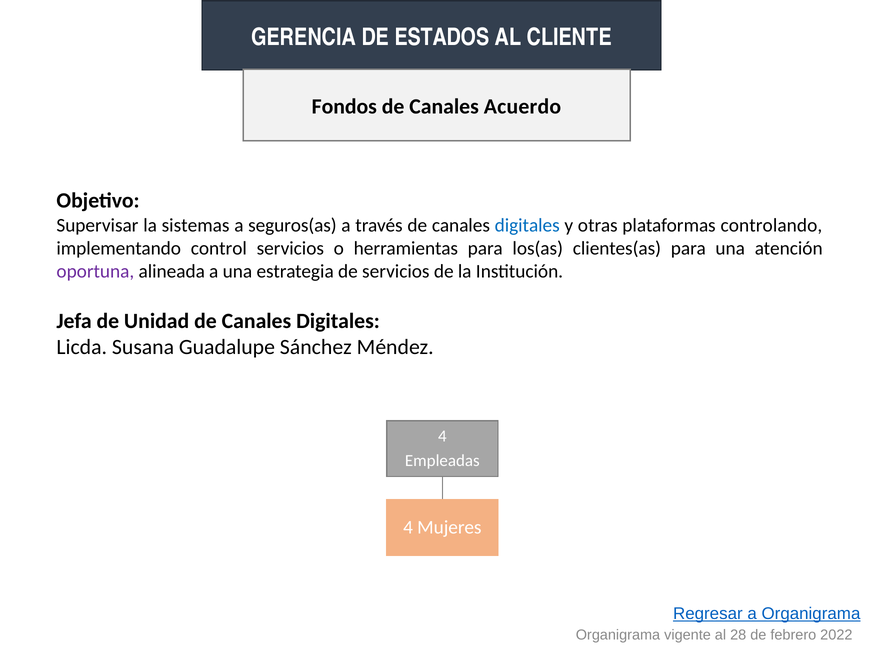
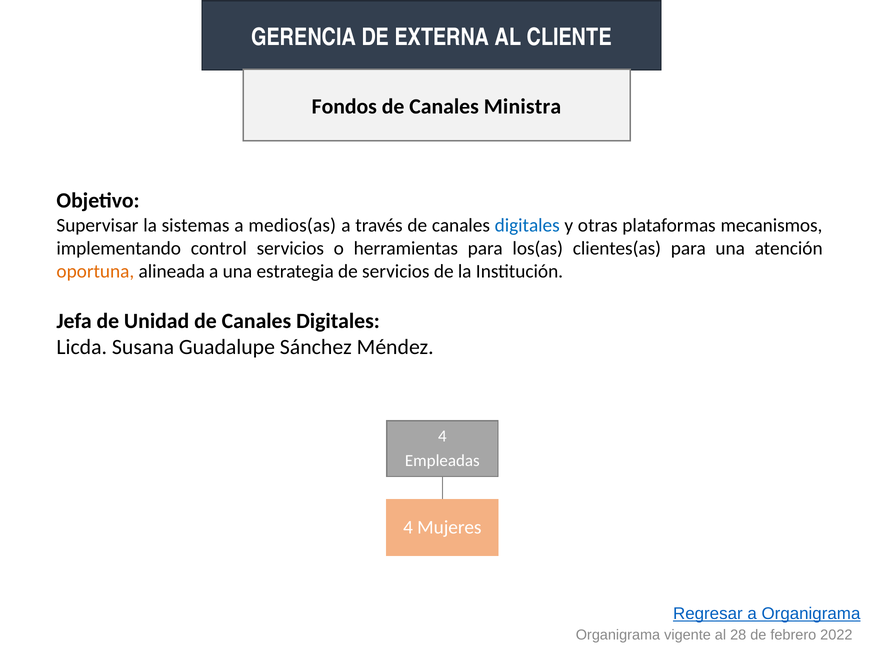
ESTADOS: ESTADOS -> EXTERNA (442, 37)
Acuerdo: Acuerdo -> Ministra (522, 107)
seguros(as: seguros(as -> medios(as (292, 225)
controlando: controlando -> mecanismos (771, 225)
oportuna colour: purple -> orange (95, 272)
